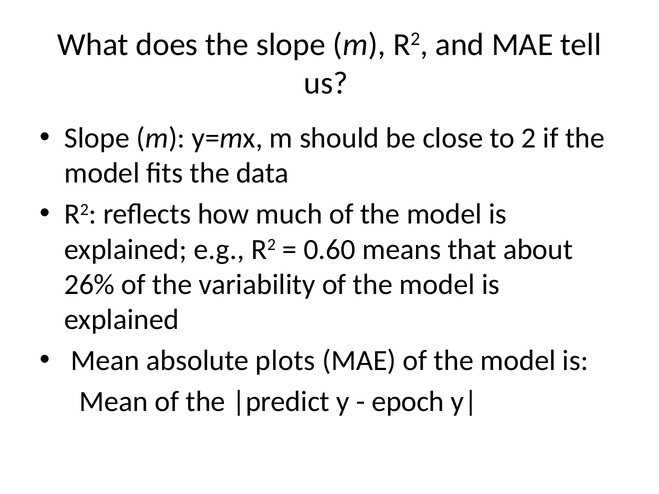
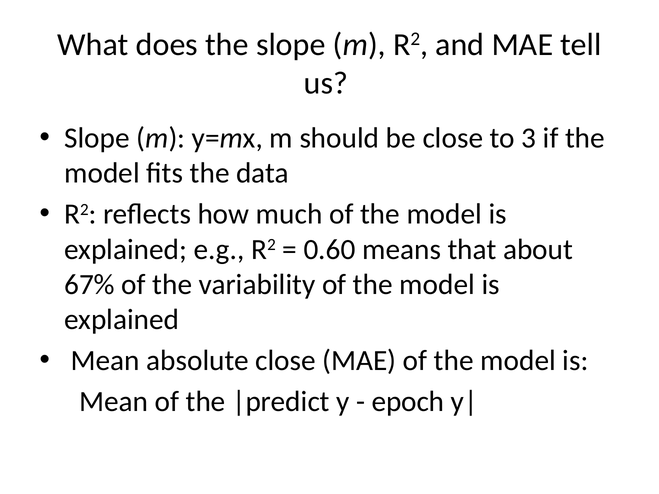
2: 2 -> 3 (529, 138)
26%: 26% -> 67% (90, 285)
absolute plots: plots -> close (286, 361)
